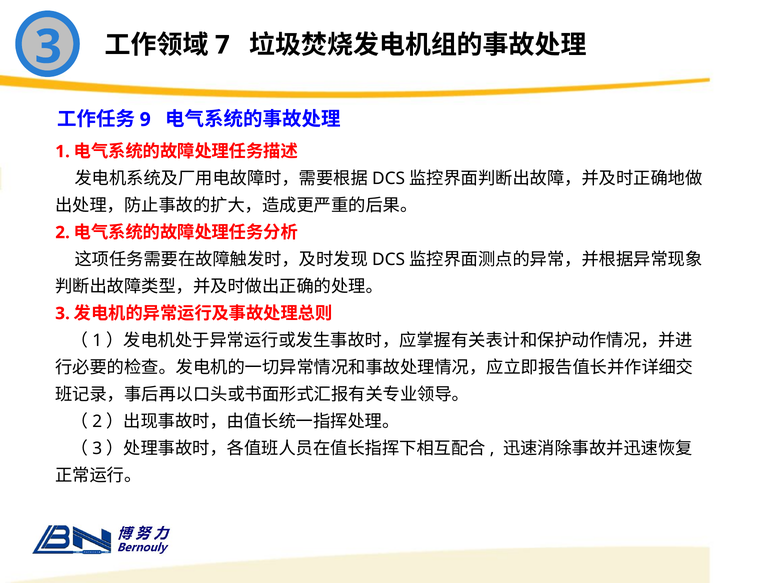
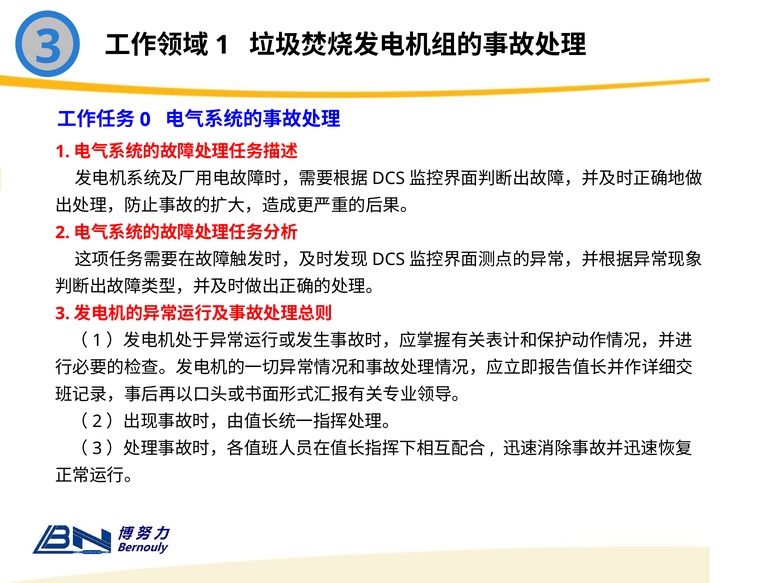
7: 7 -> 1 (222, 45)
9: 9 -> 0 (145, 120)
